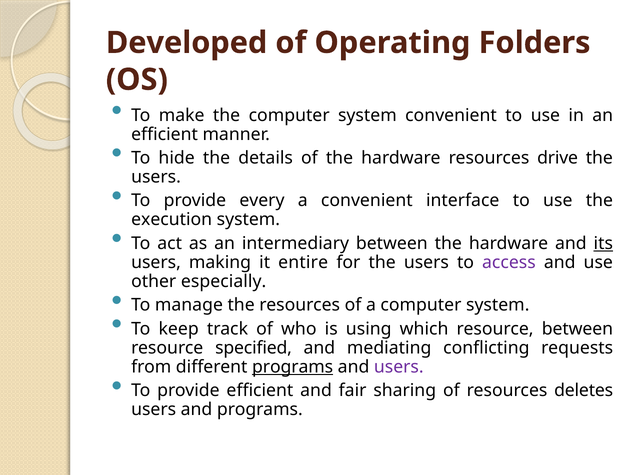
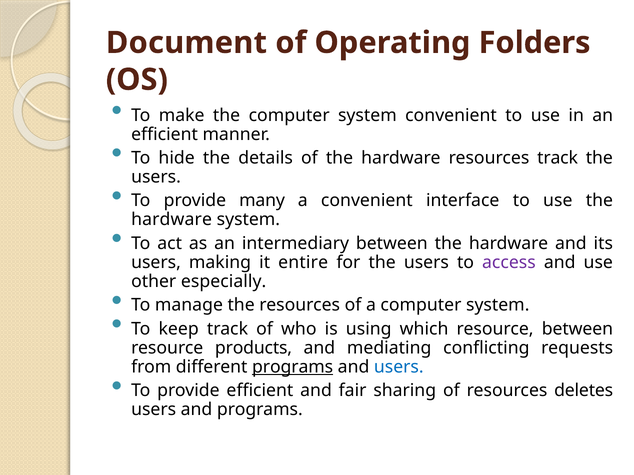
Developed: Developed -> Document (186, 43)
resources drive: drive -> track (558, 158)
every: every -> many (262, 201)
execution: execution -> hardware (172, 220)
its underline: present -> none (603, 244)
specified: specified -> products (254, 348)
users colour: purple -> blue (399, 367)
